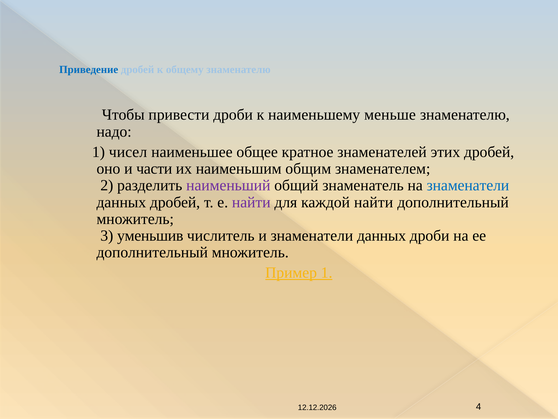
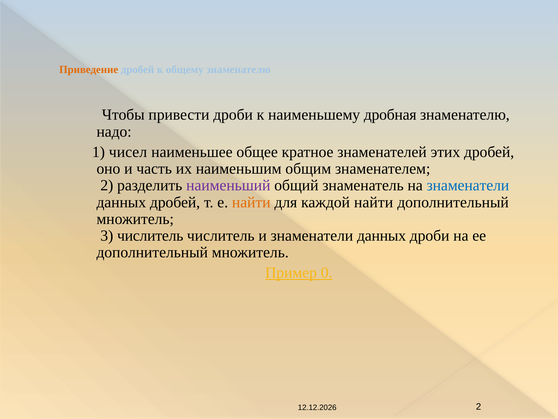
Приведение colour: blue -> orange (89, 70)
меньше: меньше -> дробная (390, 115)
части: части -> часть (154, 169)
найти colour: purple -> orange (251, 202)
3 уменьшив: уменьшив -> числитель (150, 235)
Пример 1: 1 -> 0 (327, 272)
4: 4 -> 2 (479, 406)
